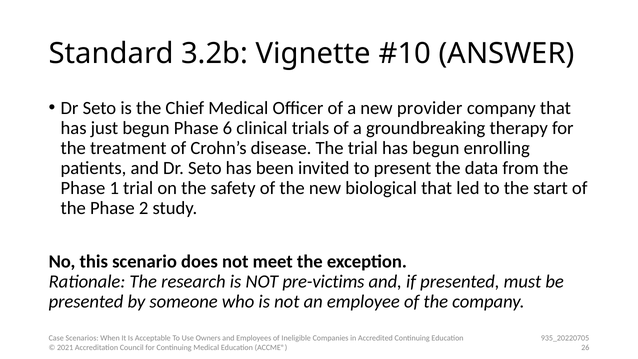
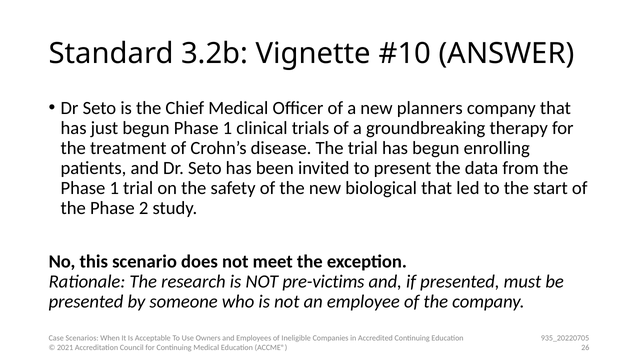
provider: provider -> planners (430, 108)
begun Phase 6: 6 -> 1 (227, 128)
